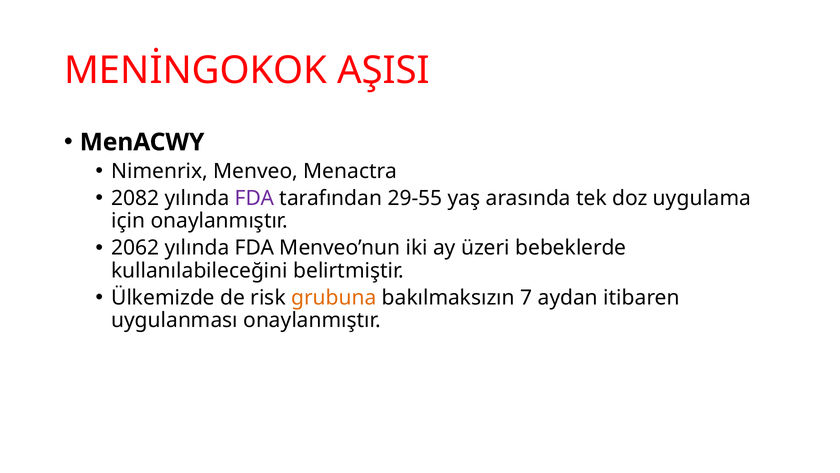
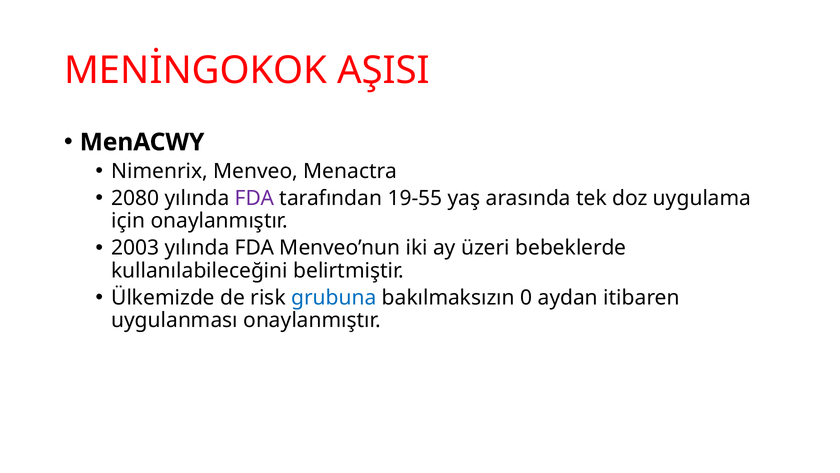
2082: 2082 -> 2080 (135, 198)
29-55: 29-55 -> 19-55 (415, 198)
2062: 2062 -> 2003 (135, 248)
grubuna colour: orange -> blue (334, 297)
7: 7 -> 0 (526, 297)
